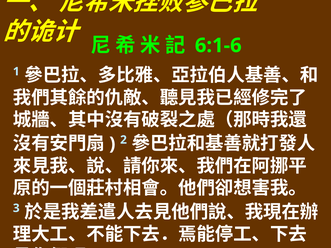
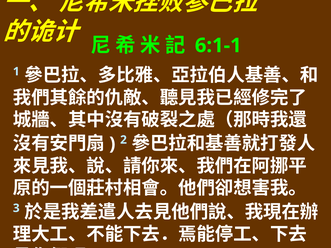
6:1-6: 6:1-6 -> 6:1-1 (218, 46)
